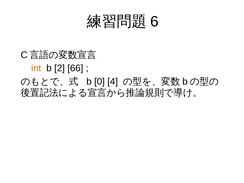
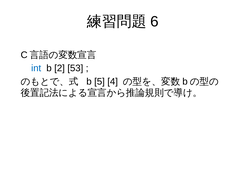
int colour: orange -> blue (36, 68)
66: 66 -> 53 (75, 68)
0: 0 -> 5 (99, 81)
